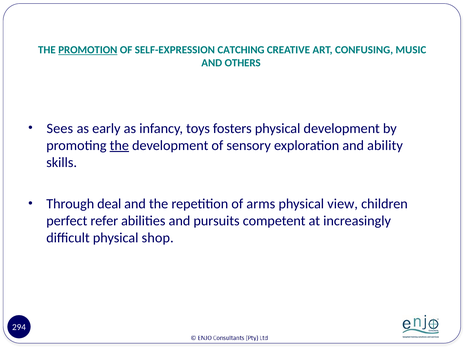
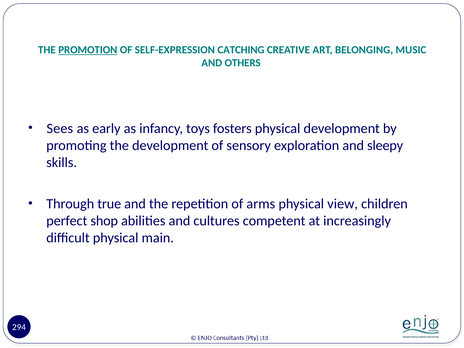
CONFUSING: CONFUSING -> BELONGING (364, 50)
the underline: present -> none (119, 145)
ability: ability -> sleepy (385, 145)
deal: deal -> true (109, 204)
refer: refer -> shop (104, 221)
pursuits: pursuits -> cultures (217, 221)
shop: shop -> main (158, 238)
